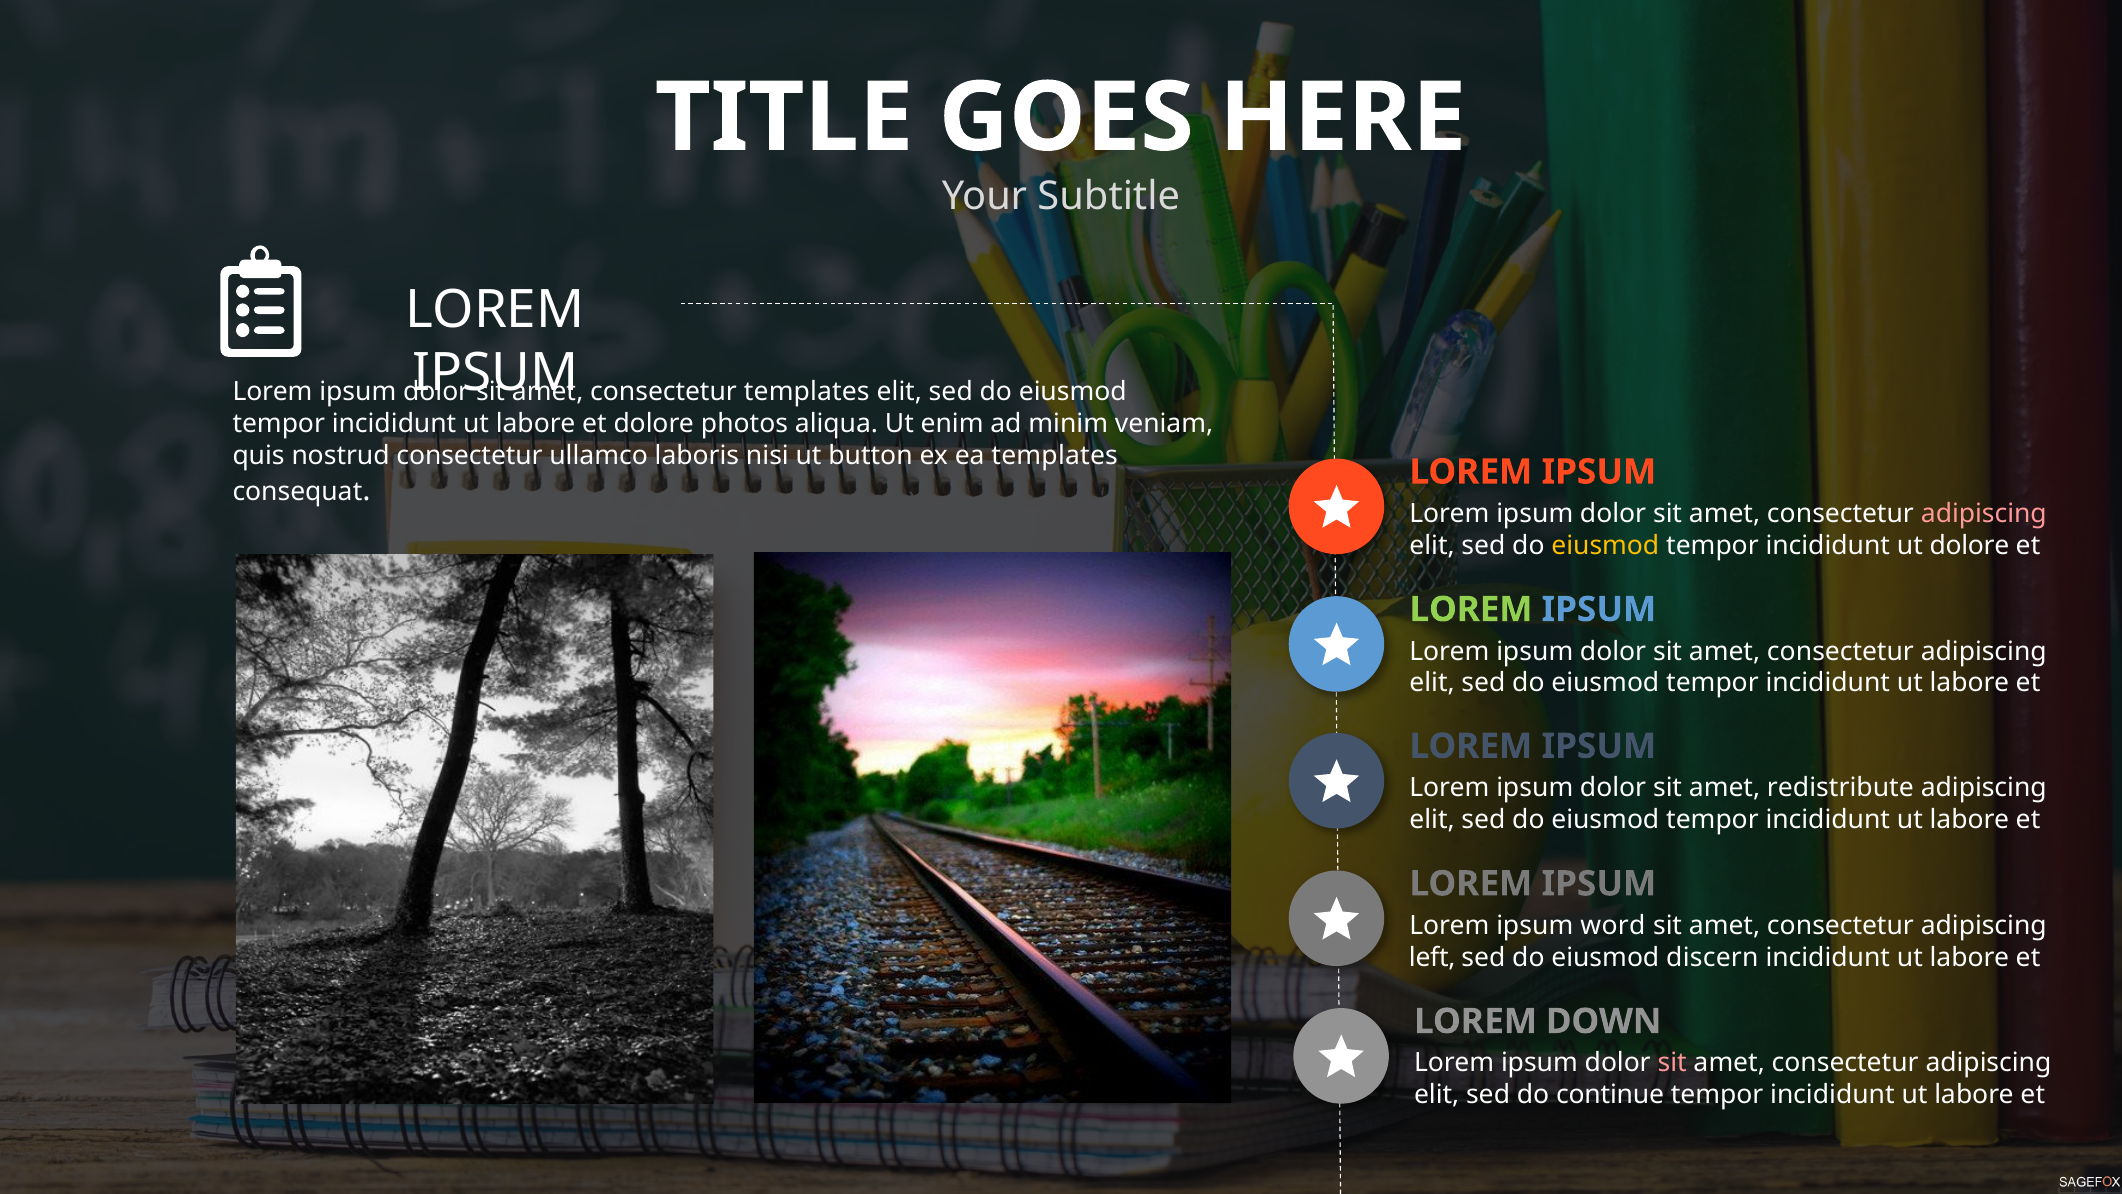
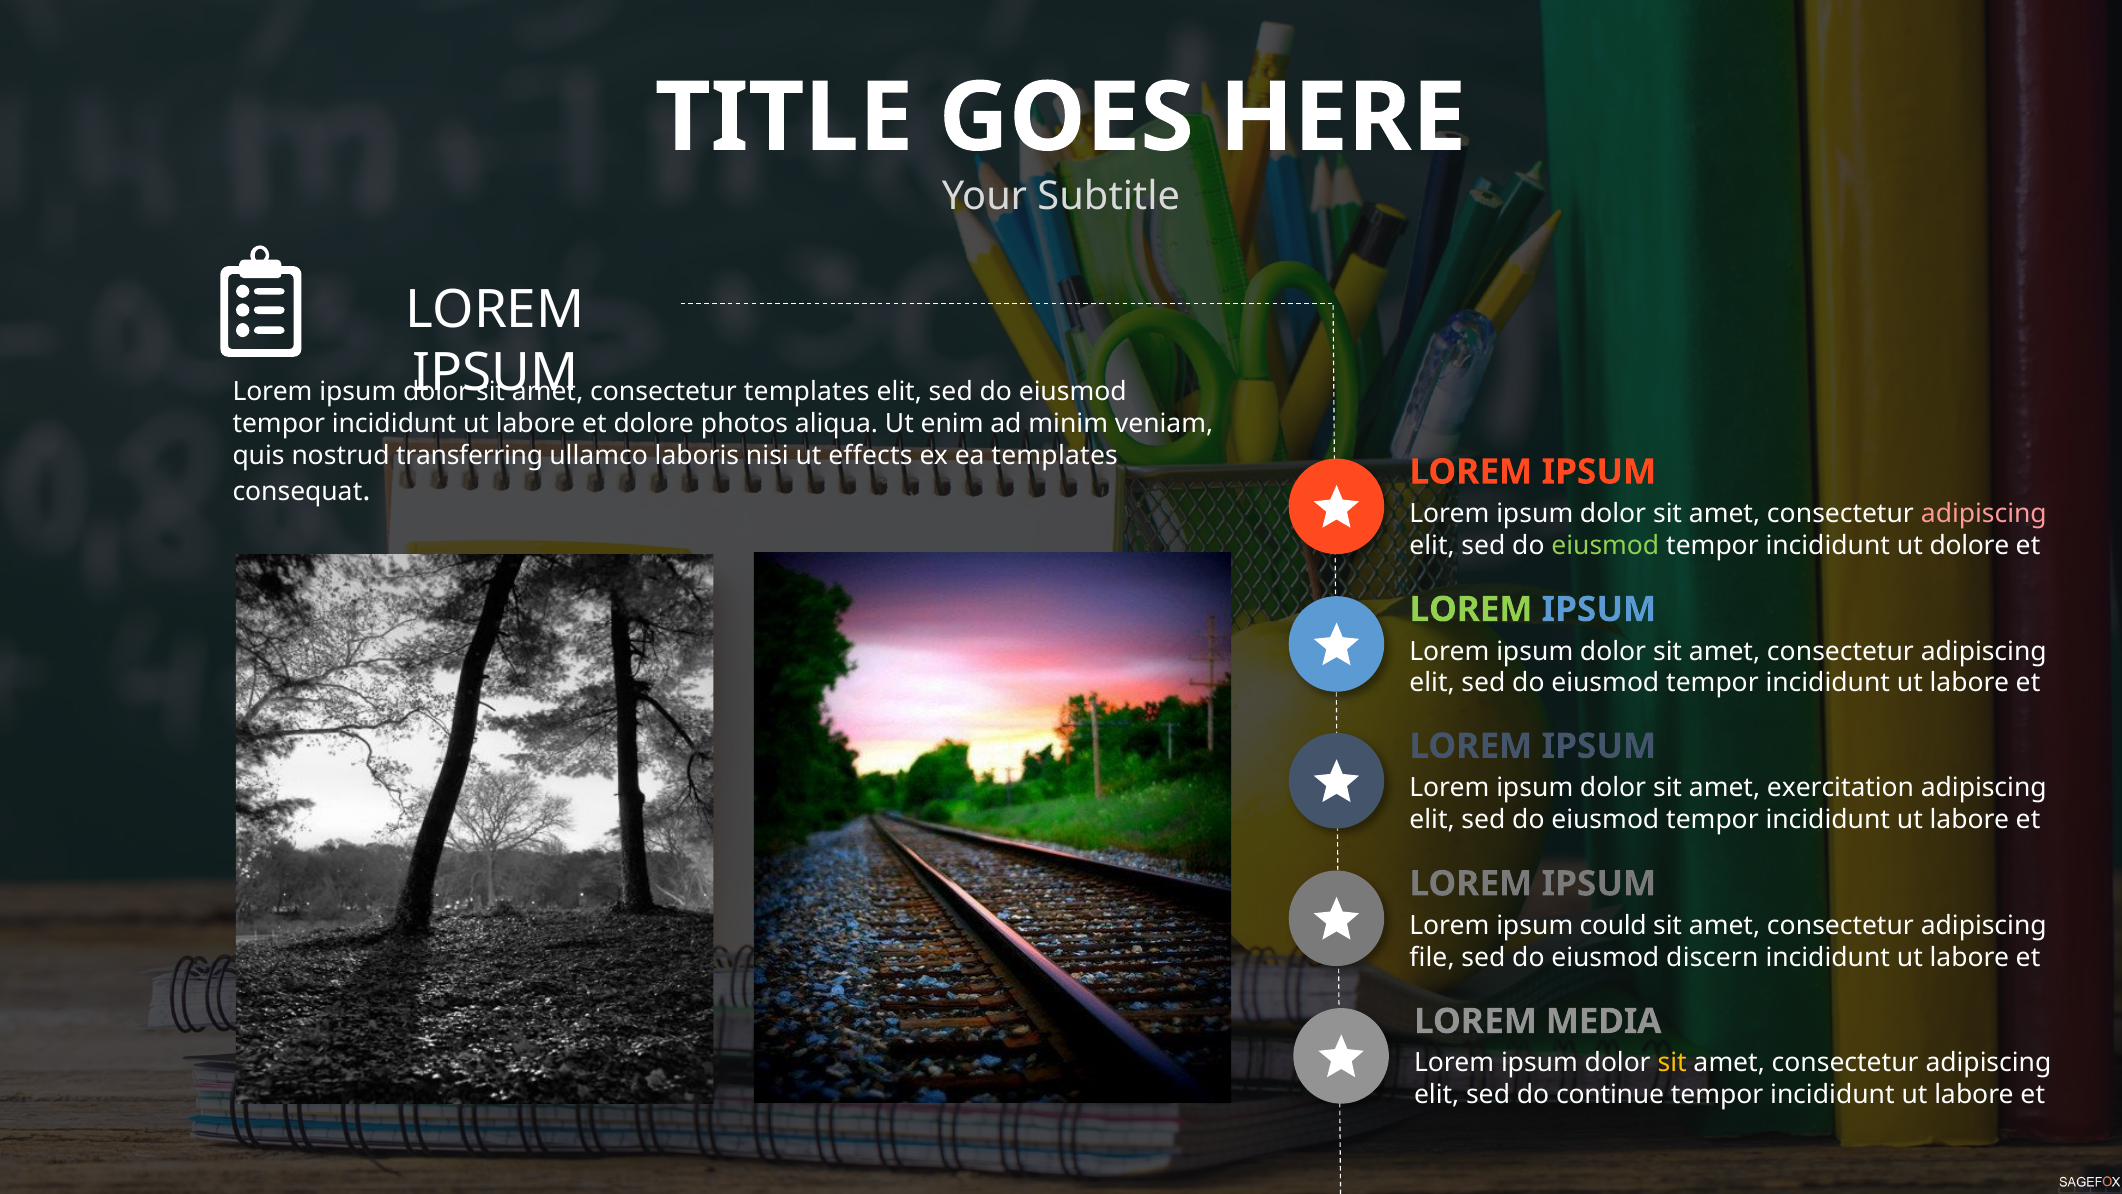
nostrud consectetur: consectetur -> transferring (470, 455)
button: button -> effects (870, 455)
eiusmod colour: yellow -> light green (1605, 545)
redistribute: redistribute -> exercitation (1840, 788)
word: word -> could (1613, 925)
left: left -> file (1432, 957)
DOWN: DOWN -> MEDIA (1604, 1021)
sit colour: pink -> yellow (1672, 1063)
